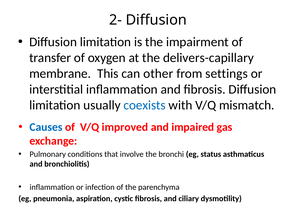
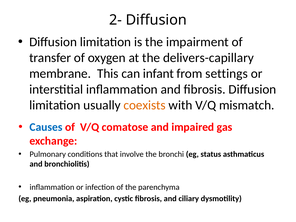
other: other -> infant (158, 74)
coexists colour: blue -> orange (145, 105)
improved: improved -> comatose (125, 127)
